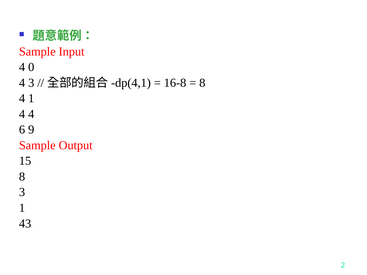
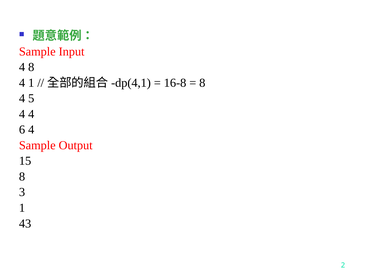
4 0: 0 -> 8 (31, 67)
4 3: 3 -> 1 (31, 83)
4 1: 1 -> 5 (31, 98)
6 9: 9 -> 4 (31, 130)
